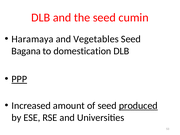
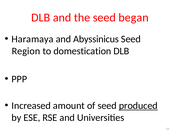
cumin: cumin -> began (134, 17)
Vegetables: Vegetables -> Abyssinicus (96, 39)
Bagana: Bagana -> Region (26, 51)
PPP underline: present -> none (19, 79)
